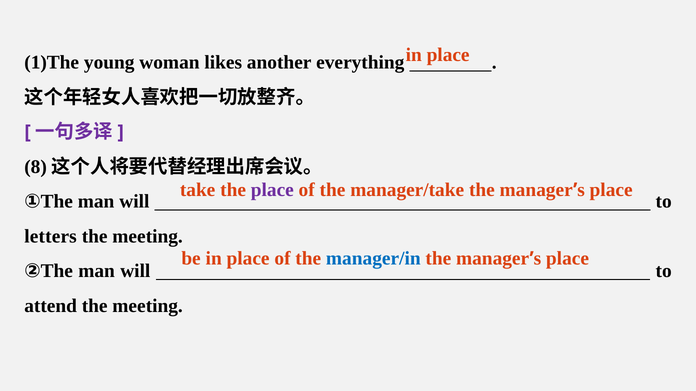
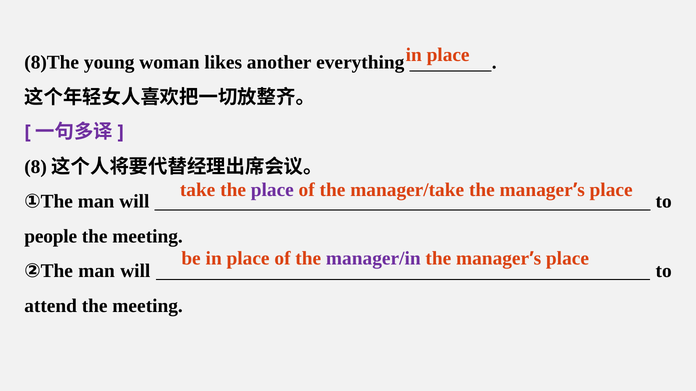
1)The: 1)The -> 8)The (52, 63)
letters: letters -> people (51, 237)
manager/in colour: blue -> purple (373, 259)
